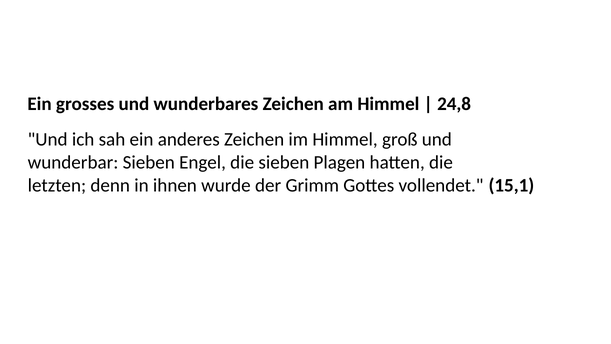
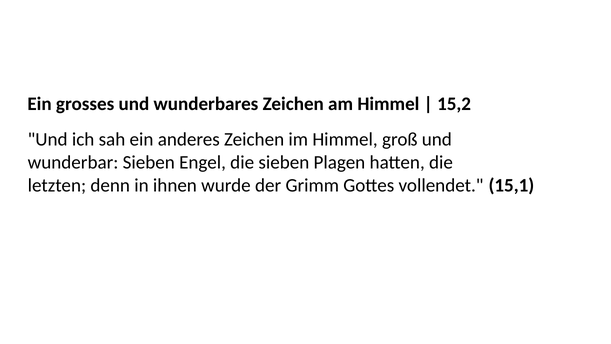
24,8: 24,8 -> 15,2 (454, 104)
